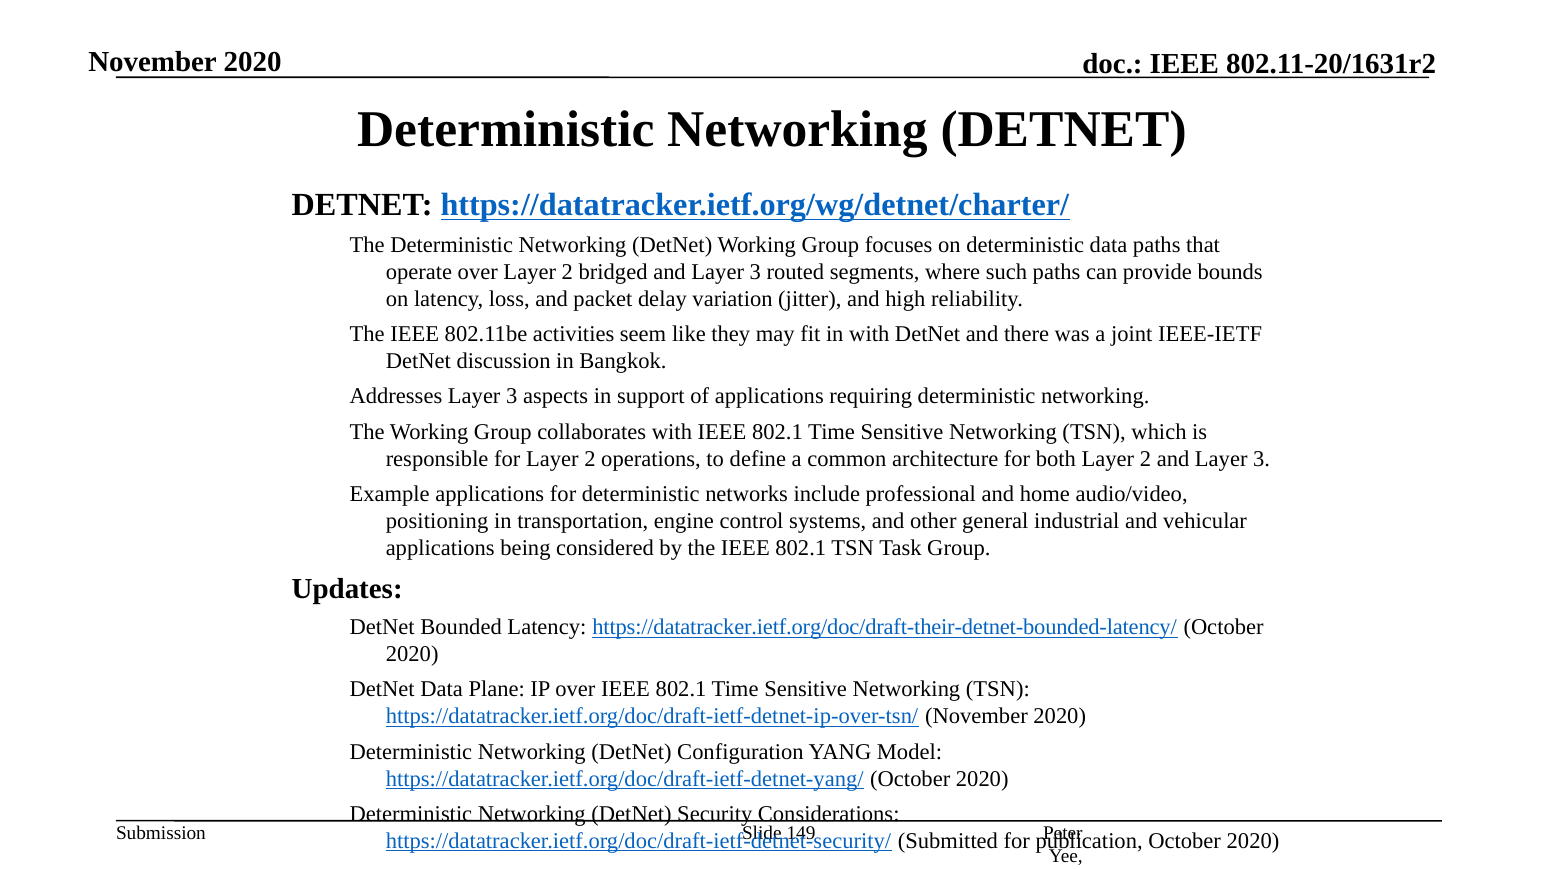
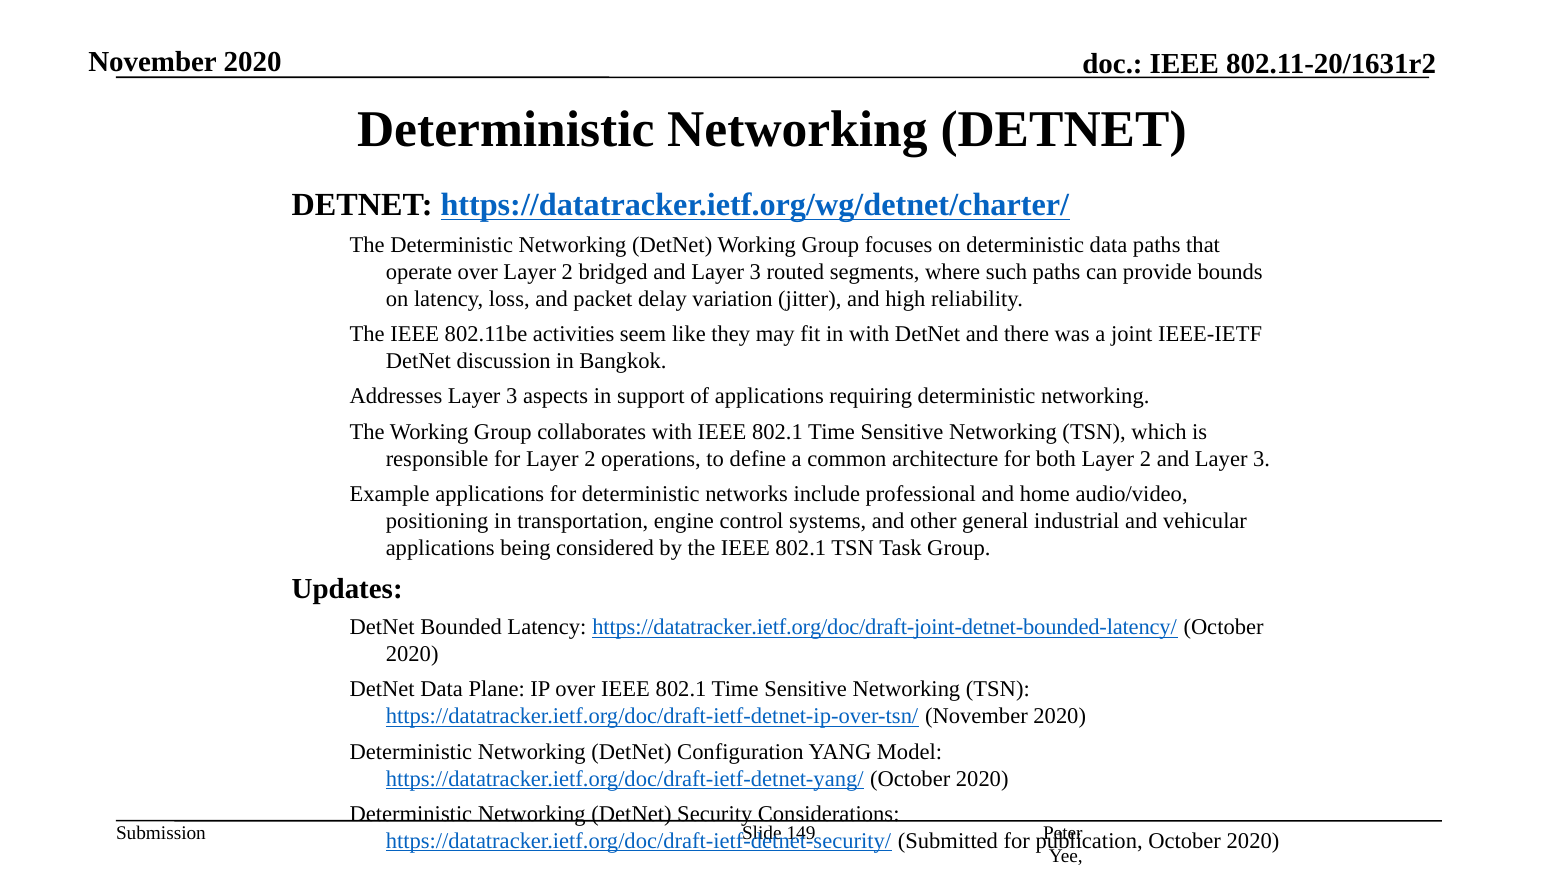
https://datatracker.ietf.org/doc/draft-their-detnet-bounded-latency/: https://datatracker.ietf.org/doc/draft-their-detnet-bounded-latency/ -> https://datatracker.ietf.org/doc/draft-joint-detnet-bounded-latency/ (885, 627)
